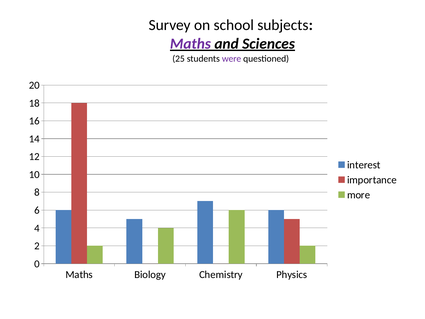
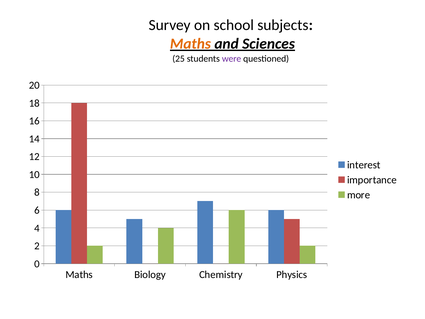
Maths colour: purple -> orange (190, 44)
